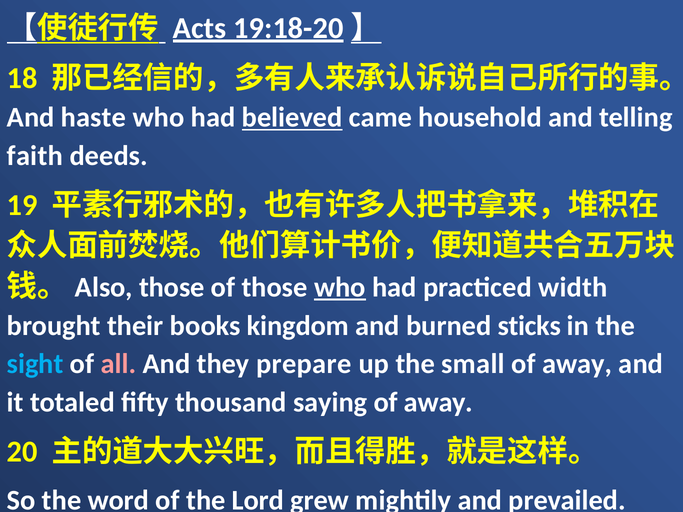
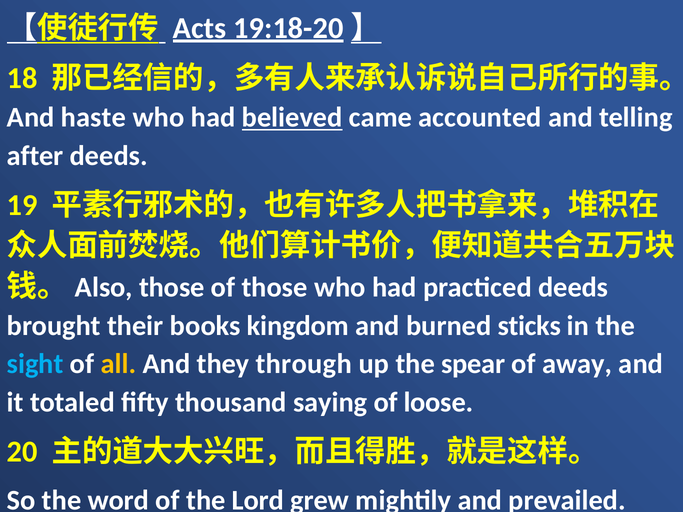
household: household -> accounted (480, 118)
faith: faith -> after (35, 156)
who underline: present -> none (340, 287)
practiced width: width -> deeds (573, 287)
all colour: pink -> yellow (118, 364)
prepare: prepare -> through (304, 364)
small: small -> spear (473, 364)
away: away -> loose (438, 402)
